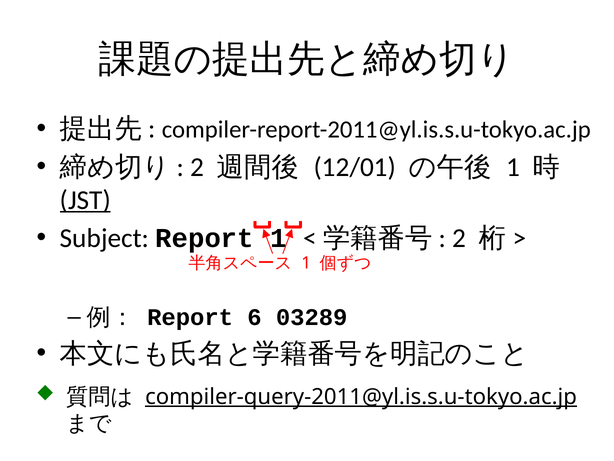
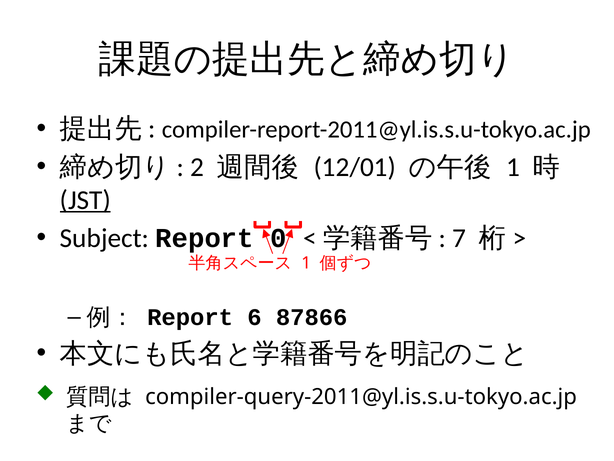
Report 1: 1 -> 0 (278, 238)
2: 2 -> 7 (459, 238)
03289: 03289 -> 87866 (312, 317)
compiler-query-2011@yl.is.s.u-tokyo.ac.jp underline: present -> none (361, 396)
